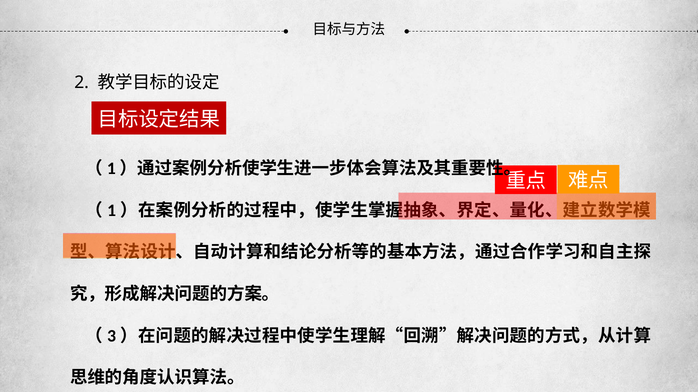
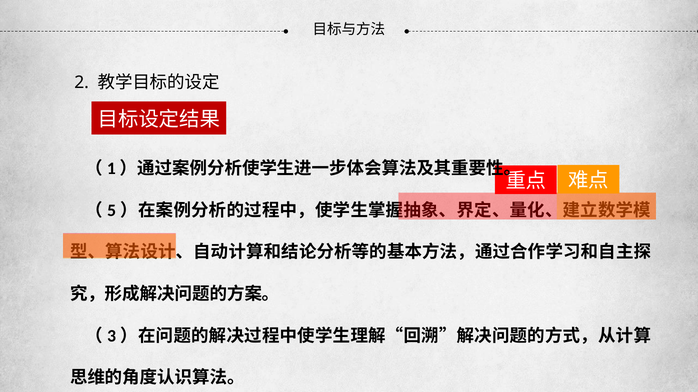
1: 1 -> 5 (112, 211)
